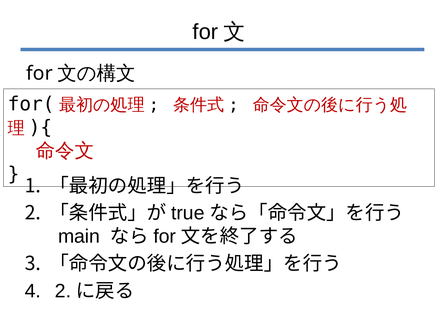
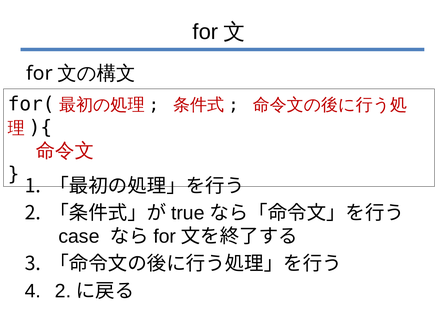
main: main -> case (79, 237)
